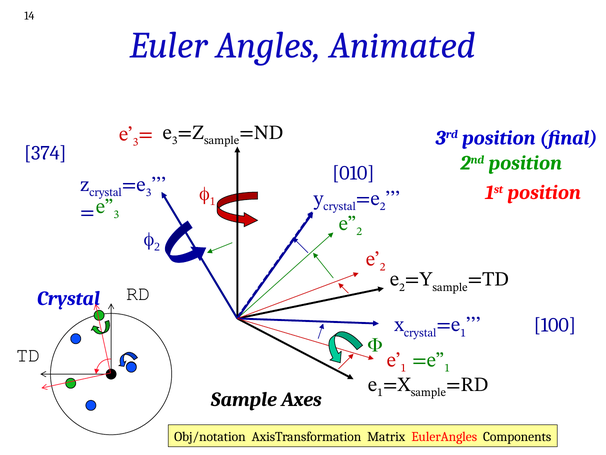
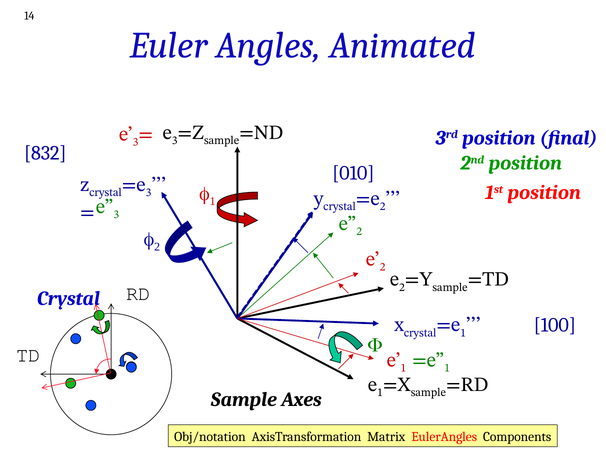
374: 374 -> 832 (45, 153)
